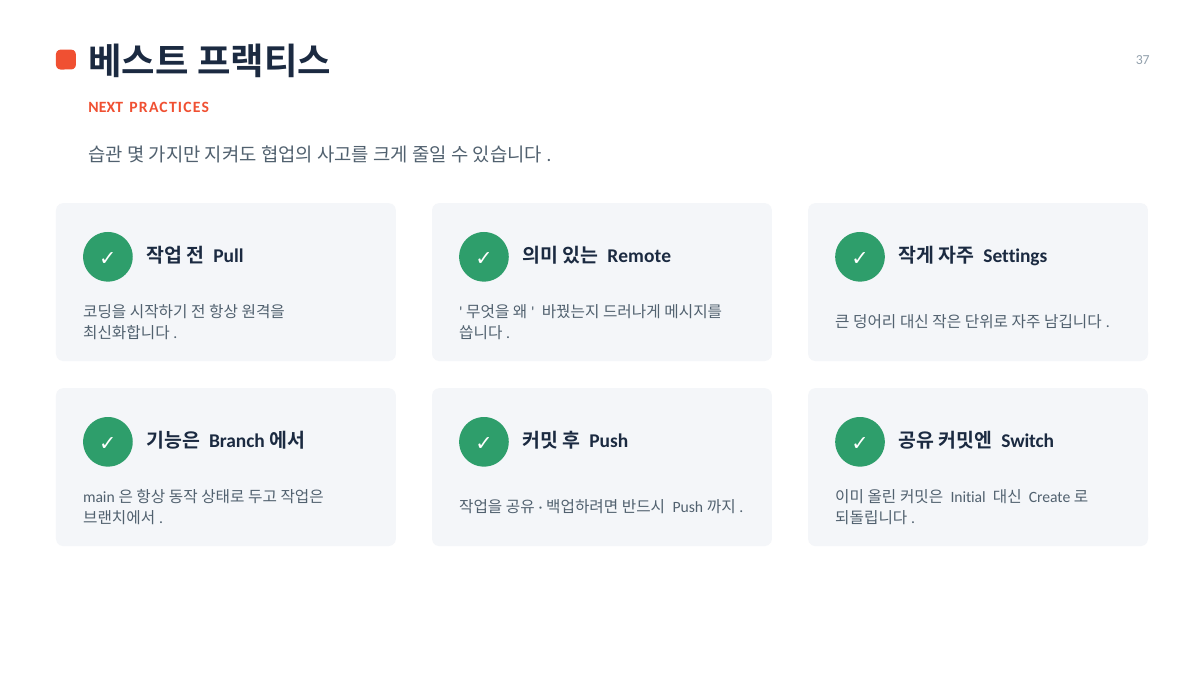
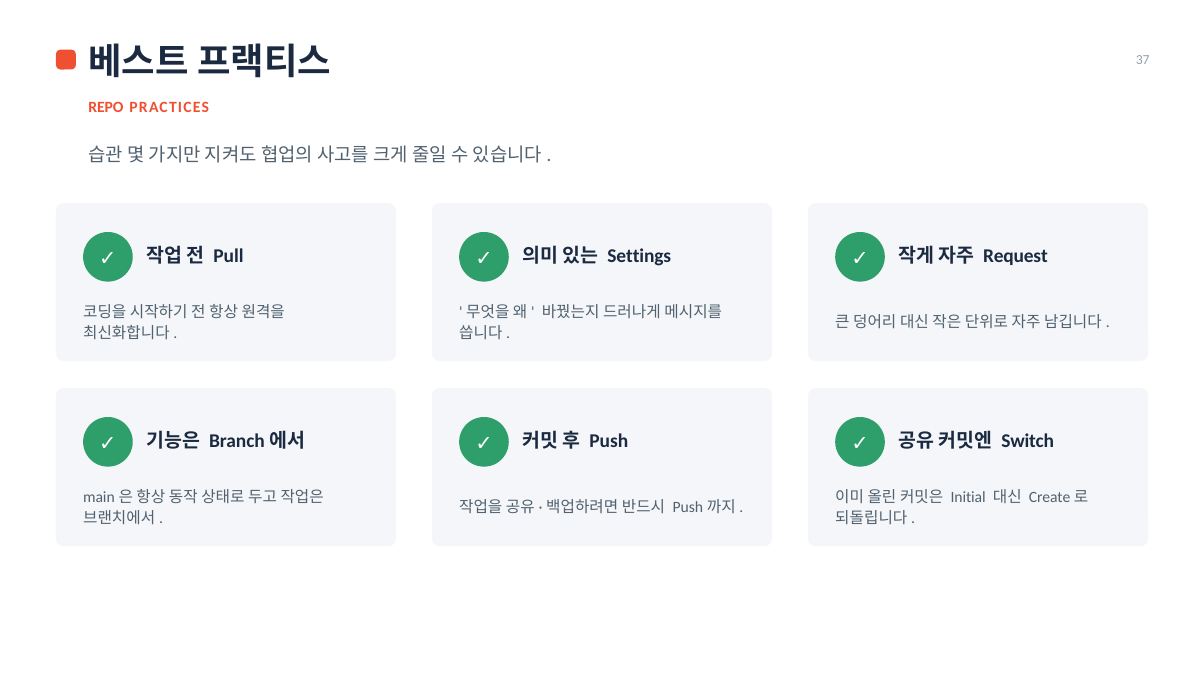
NEXT: NEXT -> REPO (106, 108)
Remote: Remote -> Settings (639, 256)
Settings: Settings -> Request (1015, 256)
